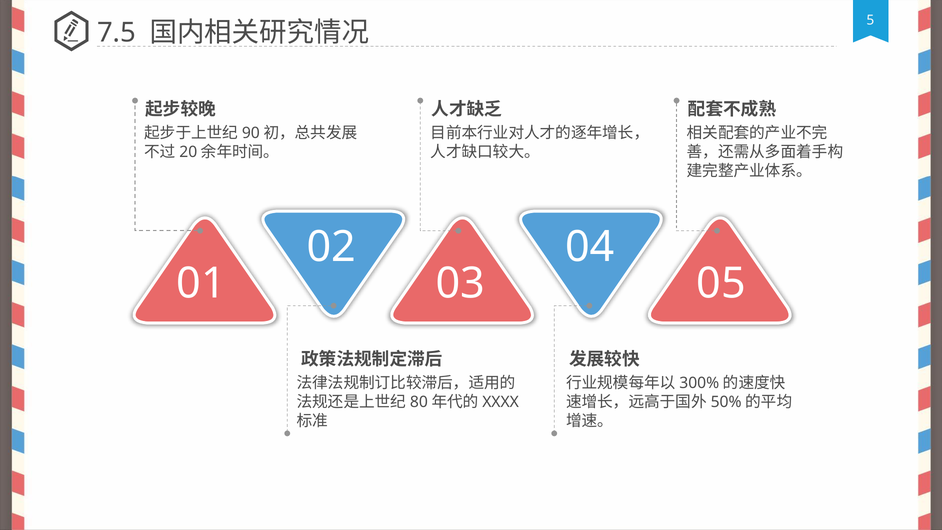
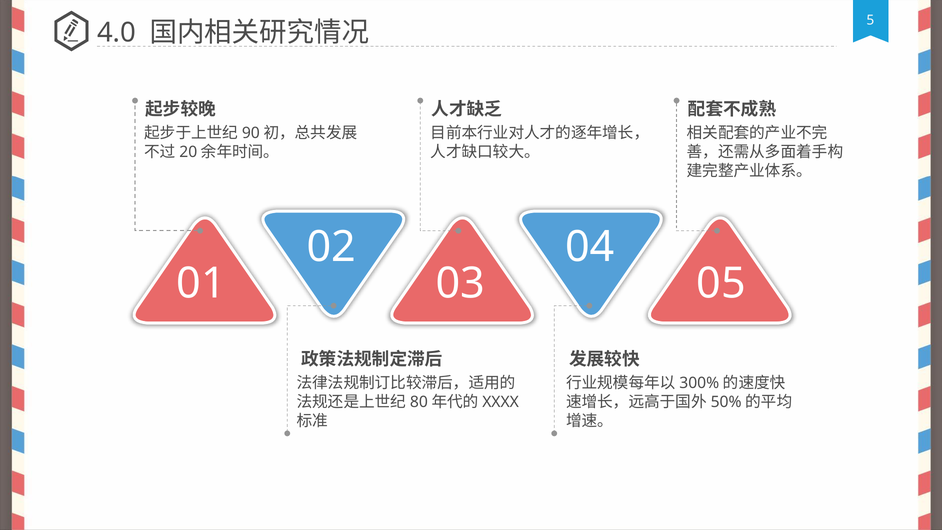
7.5: 7.5 -> 4.0 (117, 32)
